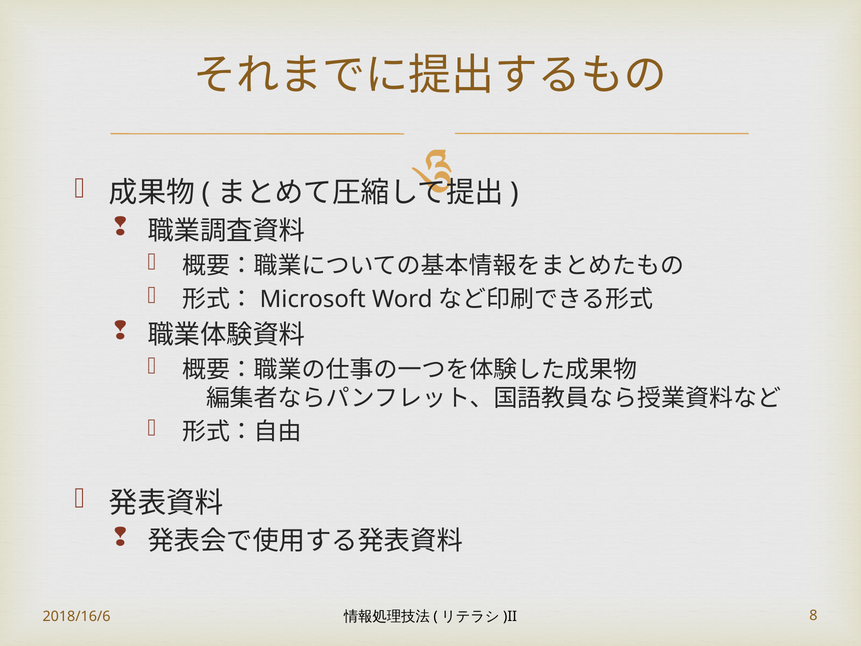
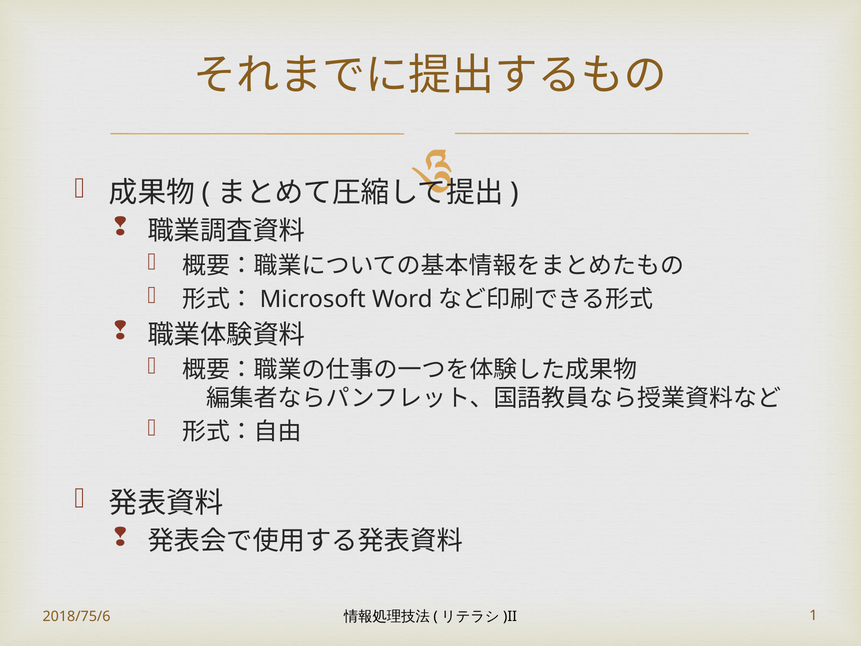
2018/16/6: 2018/16/6 -> 2018/75/6 (77, 616)
8: 8 -> 1 (813, 615)
